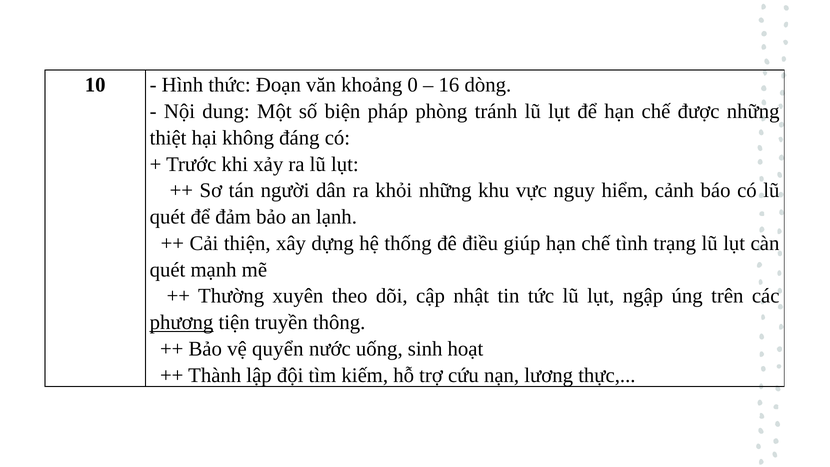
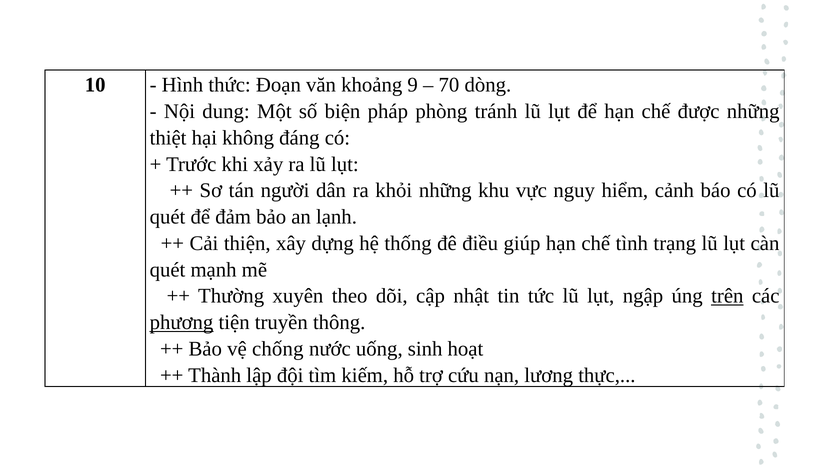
0: 0 -> 9 (413, 85)
16: 16 -> 70 (449, 85)
trên underline: none -> present (727, 296)
quyển: quyển -> chống (278, 349)
